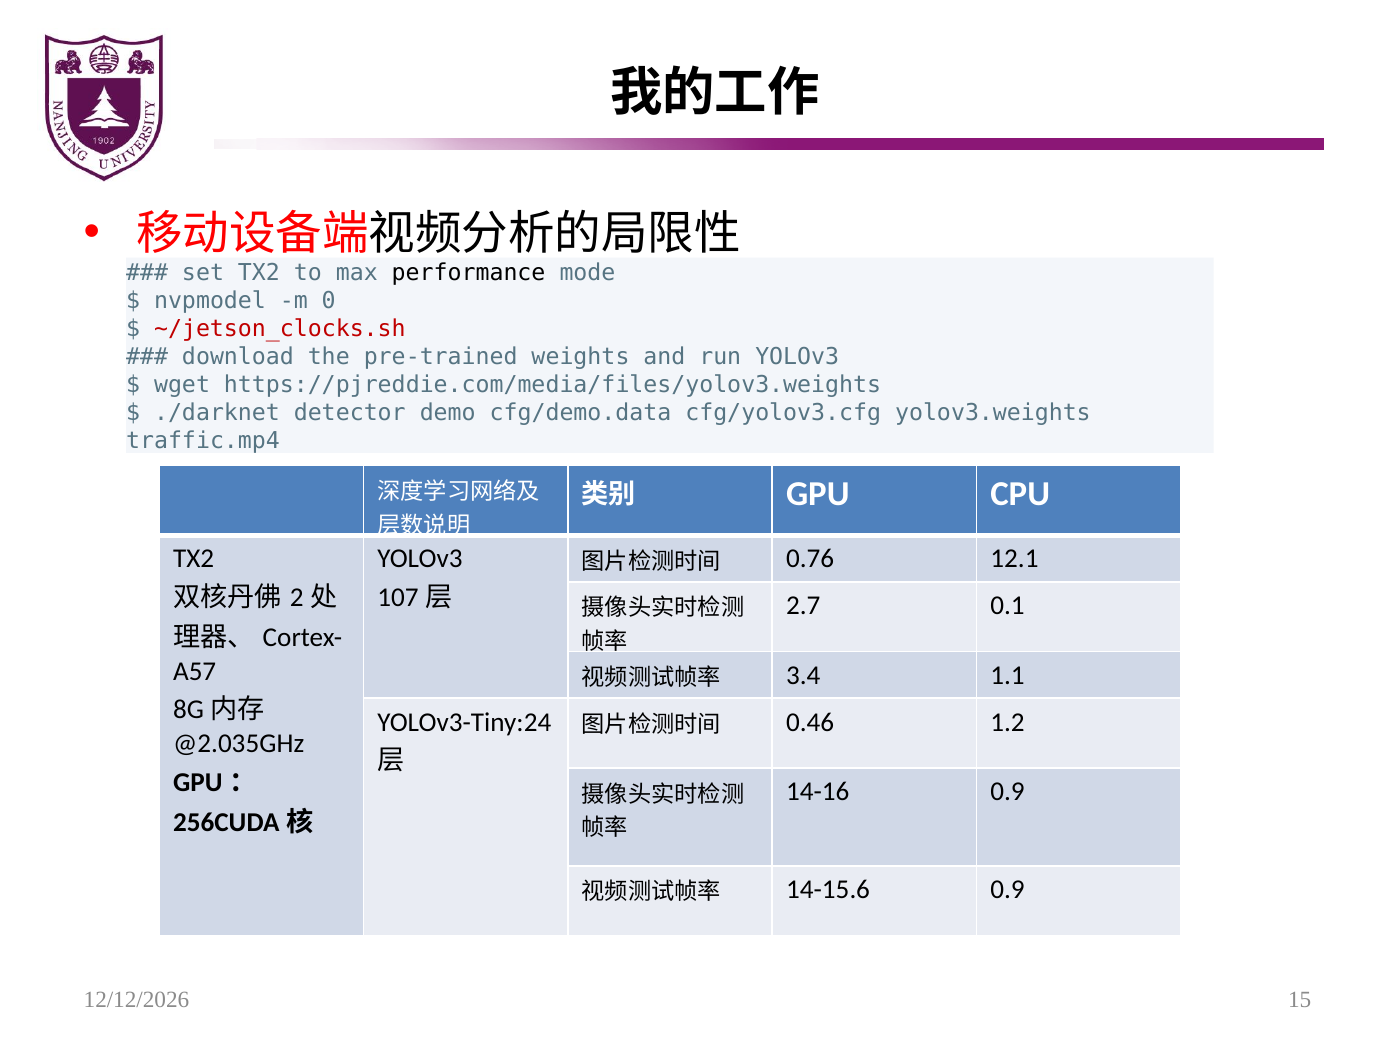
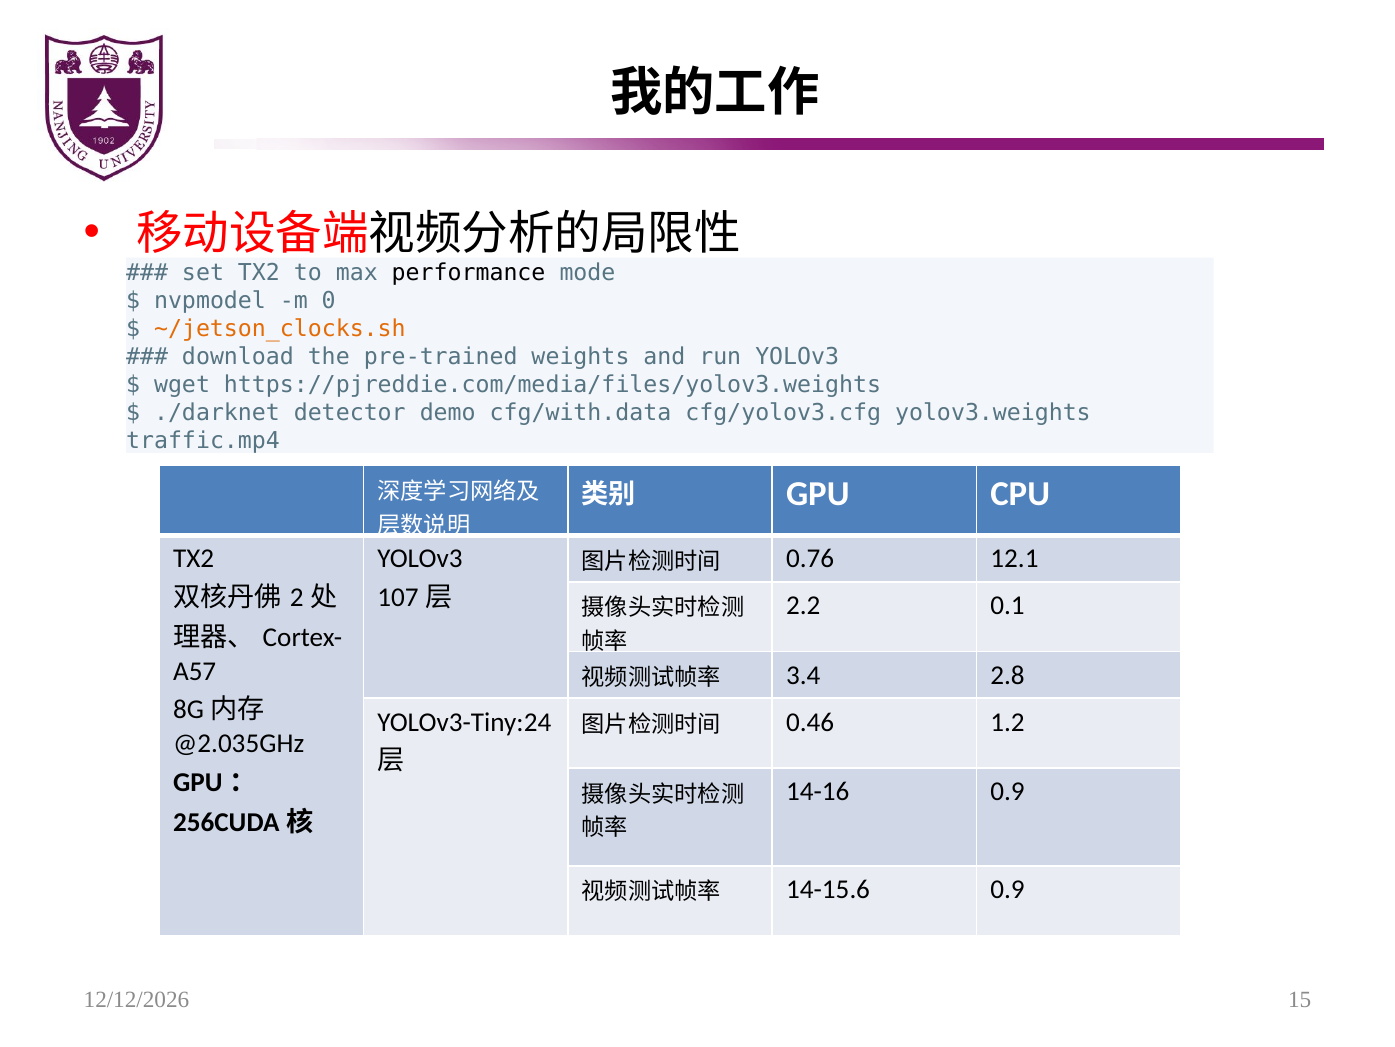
~/jetson_clocks.sh colour: red -> orange (280, 329)
cfg/demo.data: cfg/demo.data -> cfg/with.data (580, 412)
2.7: 2.7 -> 2.2 (803, 605)
1.1: 1.1 -> 2.8 (1008, 675)
